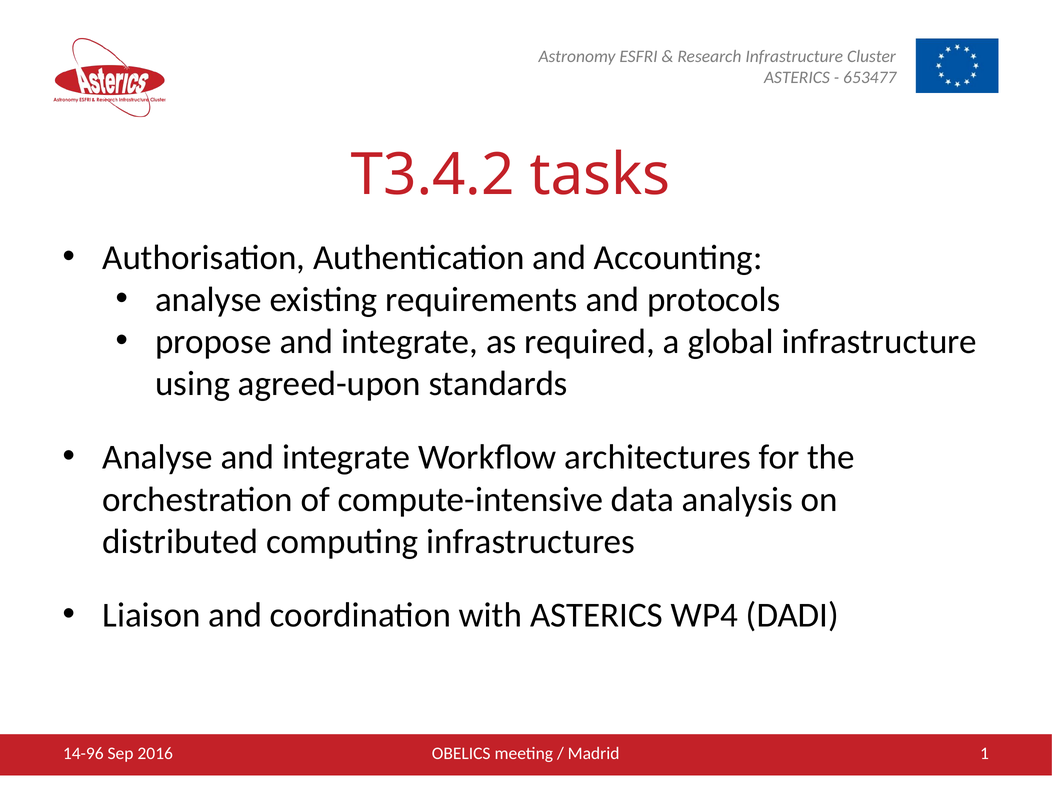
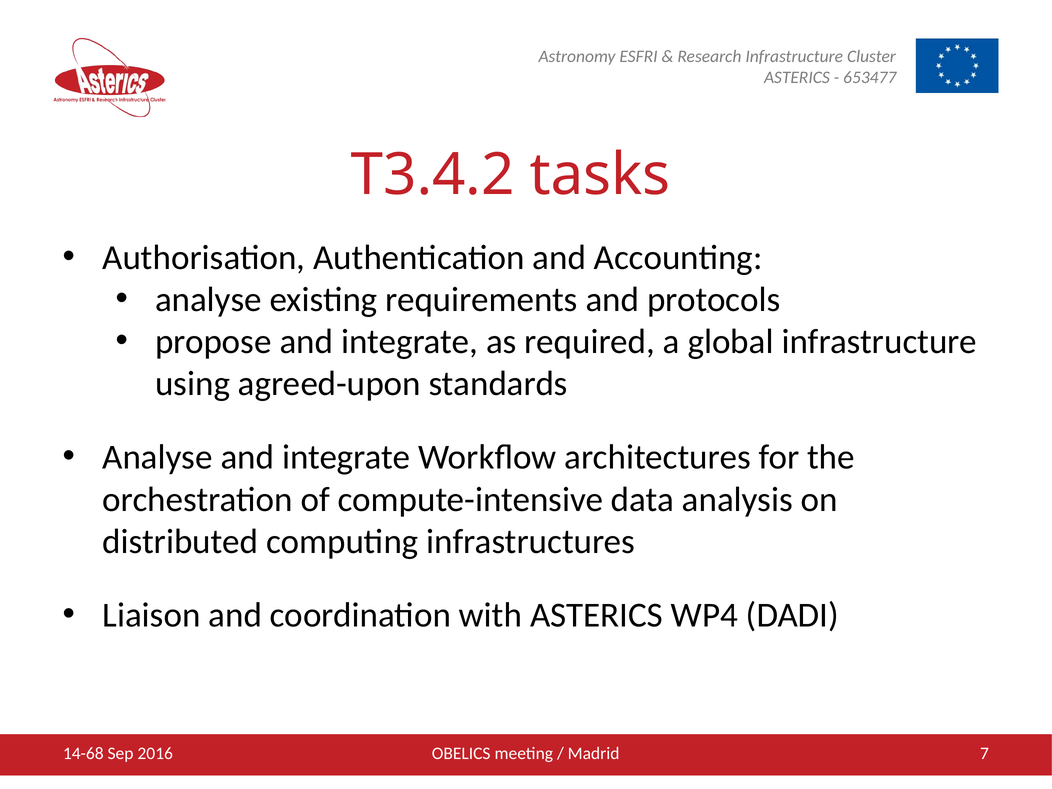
14-96: 14-96 -> 14-68 (83, 753)
1: 1 -> 7 (985, 753)
